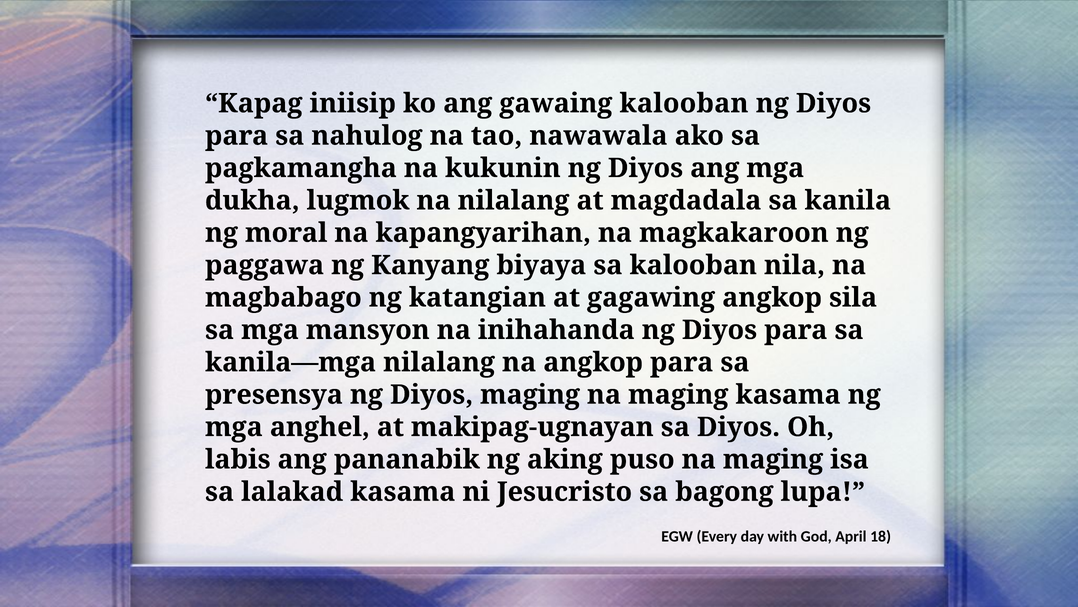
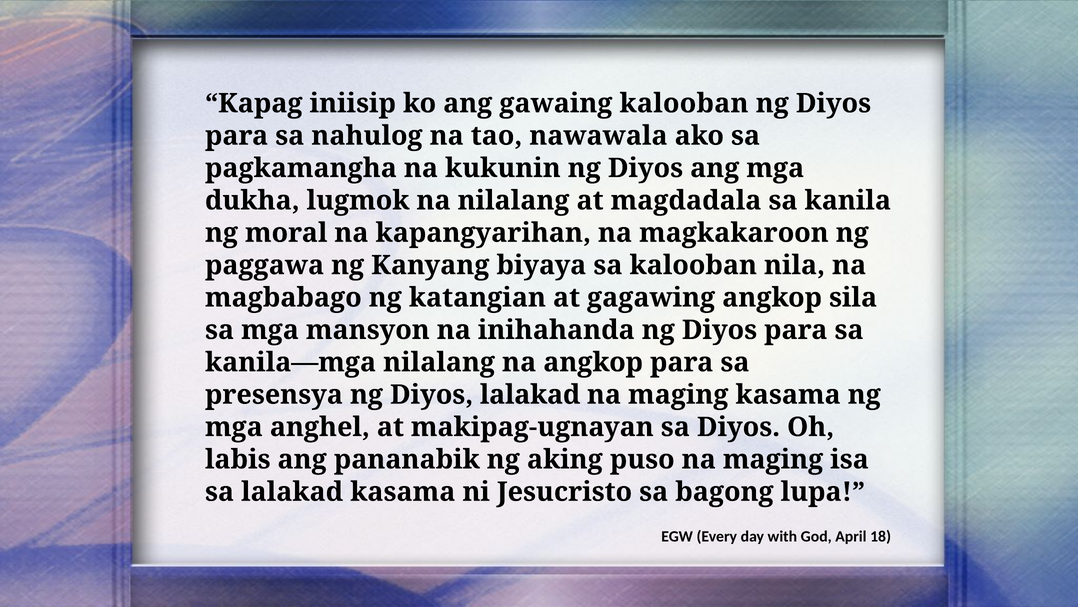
Diyos maging: maging -> lalakad (530, 394)
